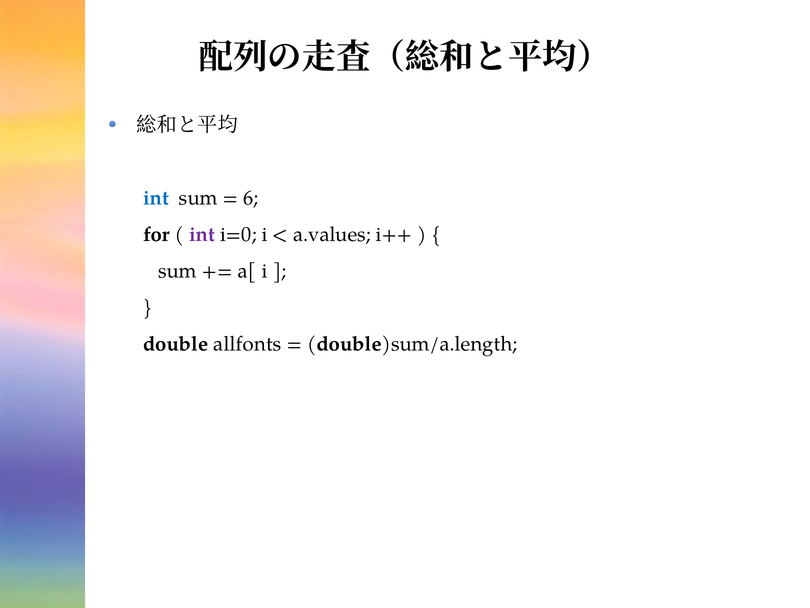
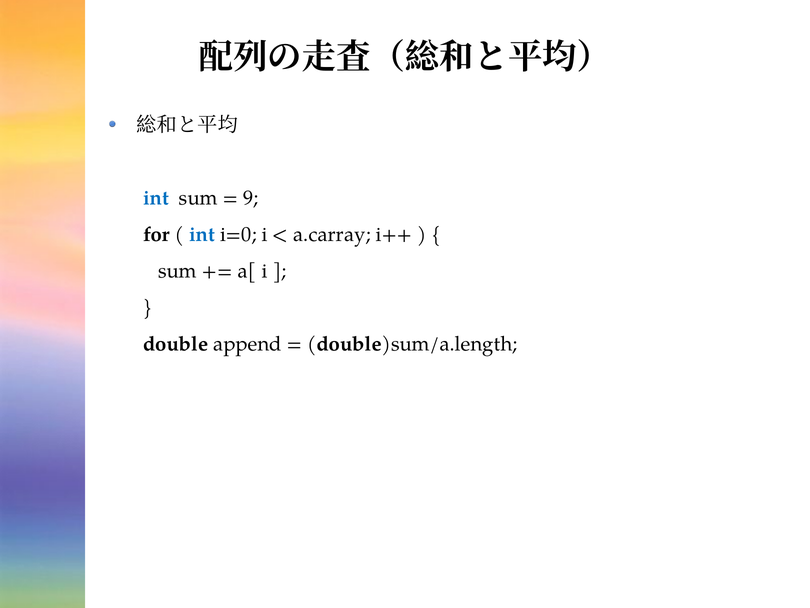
6: 6 -> 9 (251, 198)
int colour: purple -> blue (202, 234)
a.values: a.values -> a.carray (332, 234)
allfonts: allfonts -> append (248, 344)
